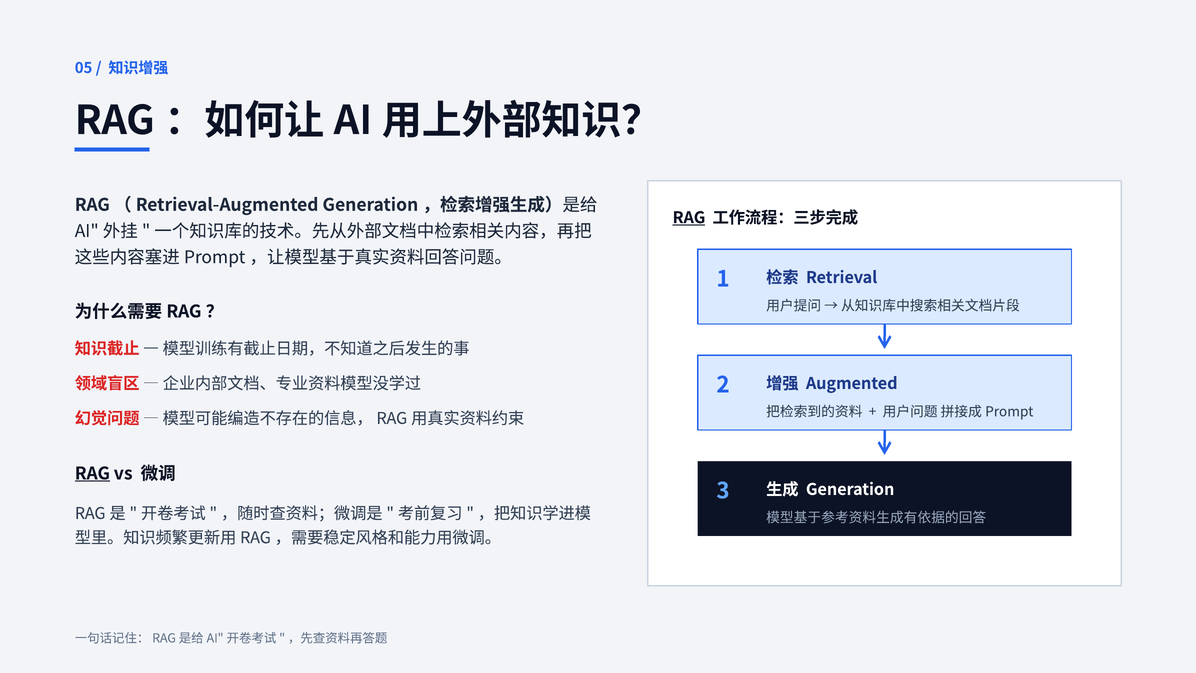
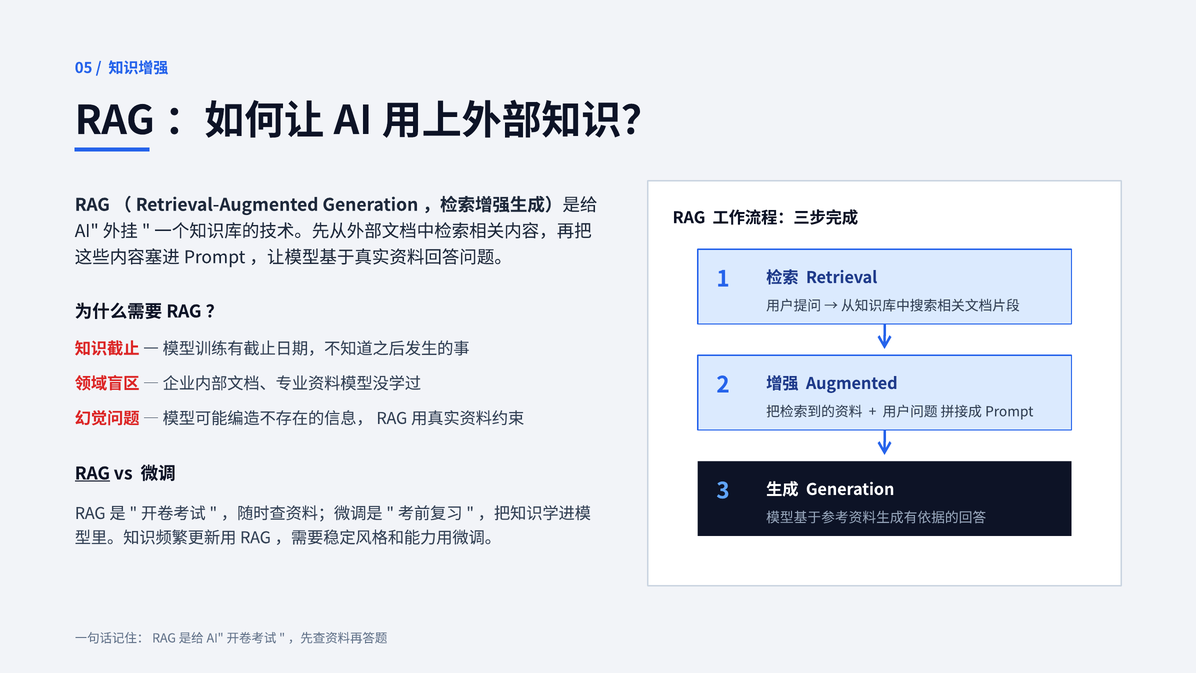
RAG underline: present -> none (689, 218)
